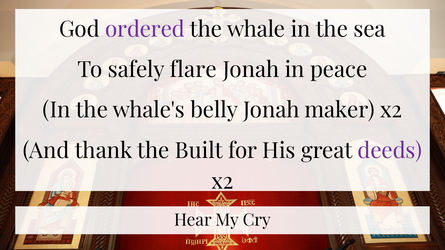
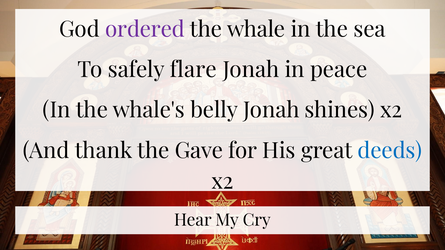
maker: maker -> shines (340, 110)
Built: Built -> Gave (199, 151)
deeds colour: purple -> blue (390, 151)
